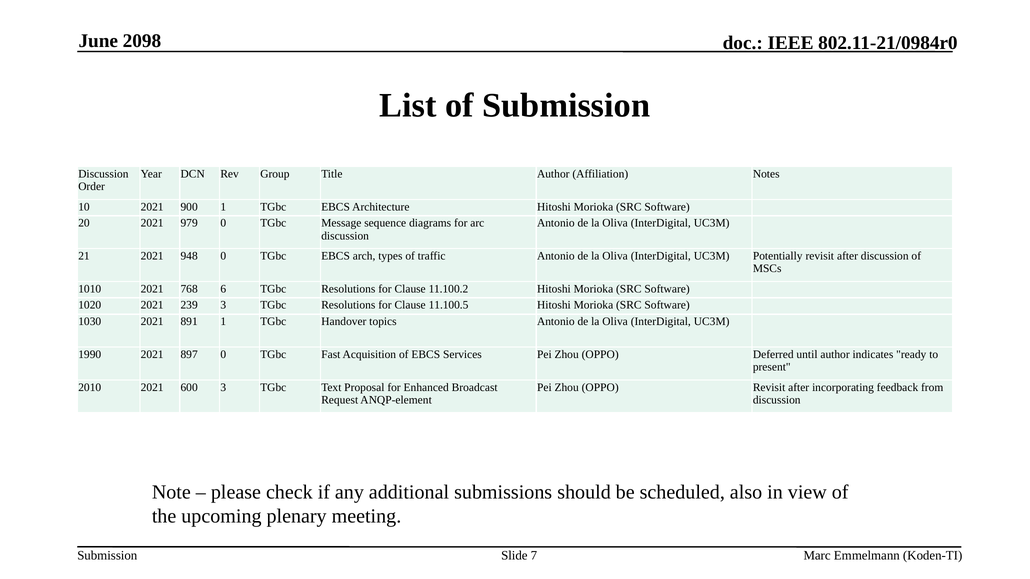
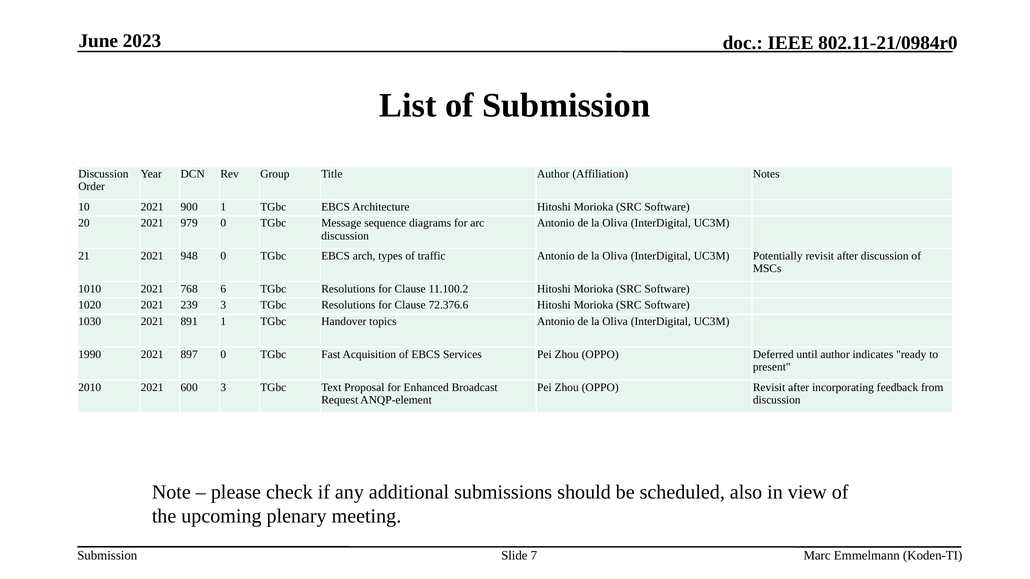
2098: 2098 -> 2023 (142, 41)
11.100.5: 11.100.5 -> 72.376.6 (449, 305)
